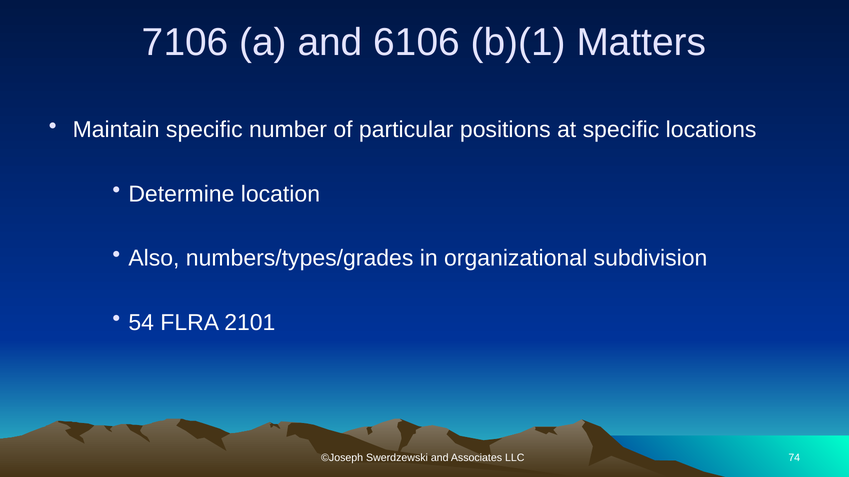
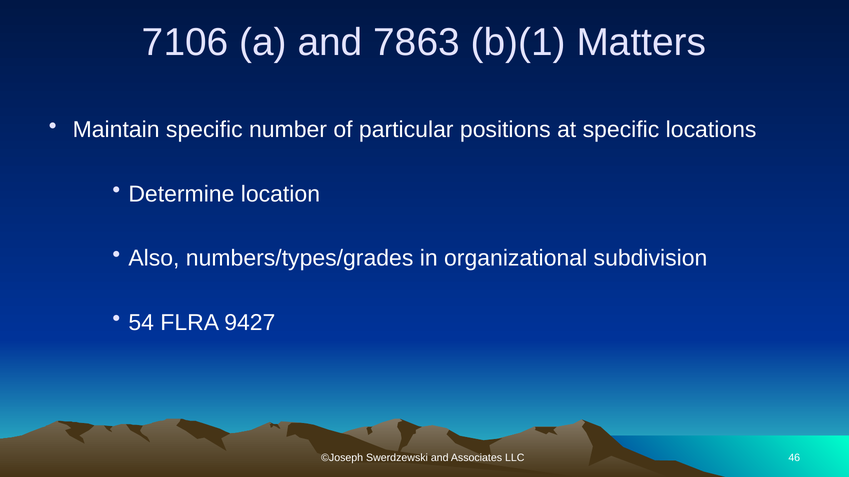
6106: 6106 -> 7863 (417, 43)
2101: 2101 -> 9427 (250, 323)
74: 74 -> 46 (794, 458)
